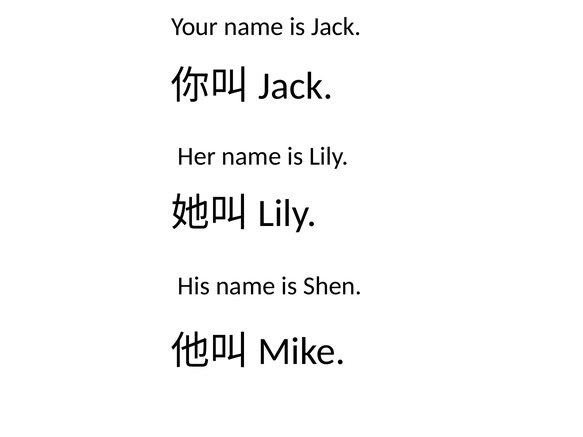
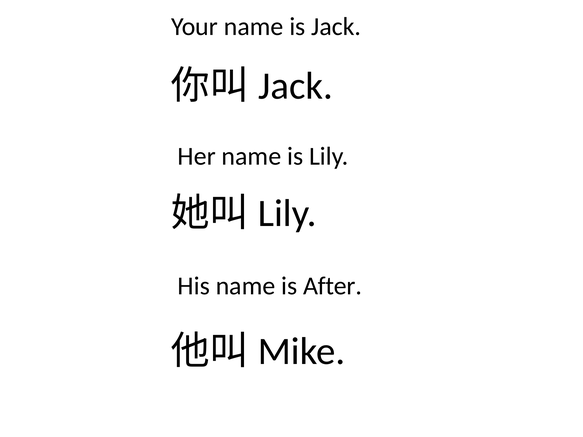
Shen: Shen -> After (333, 286)
